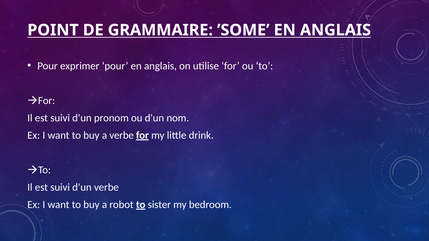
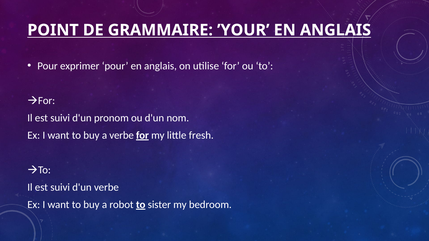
’SOME: ’SOME -> ’YOUR (243, 30)
drink: drink -> fresh (201, 135)
